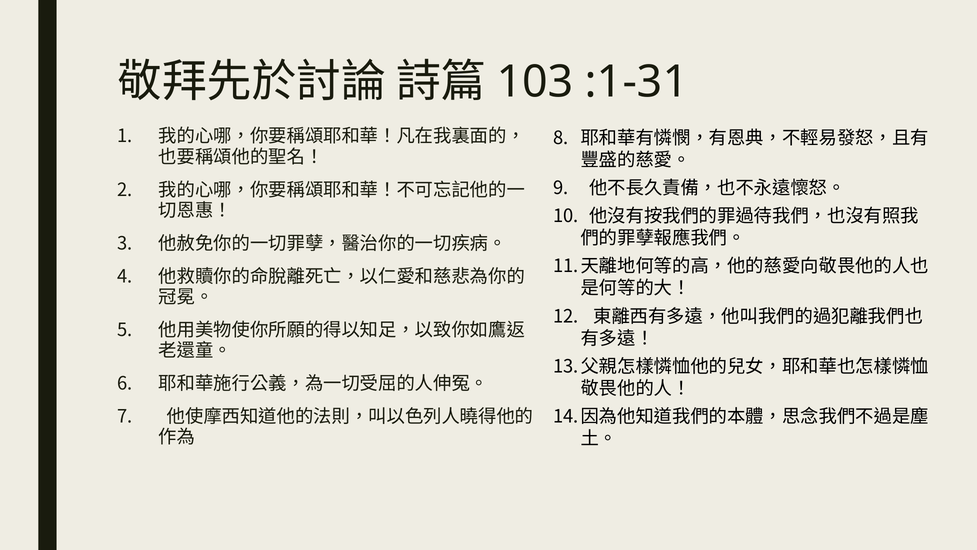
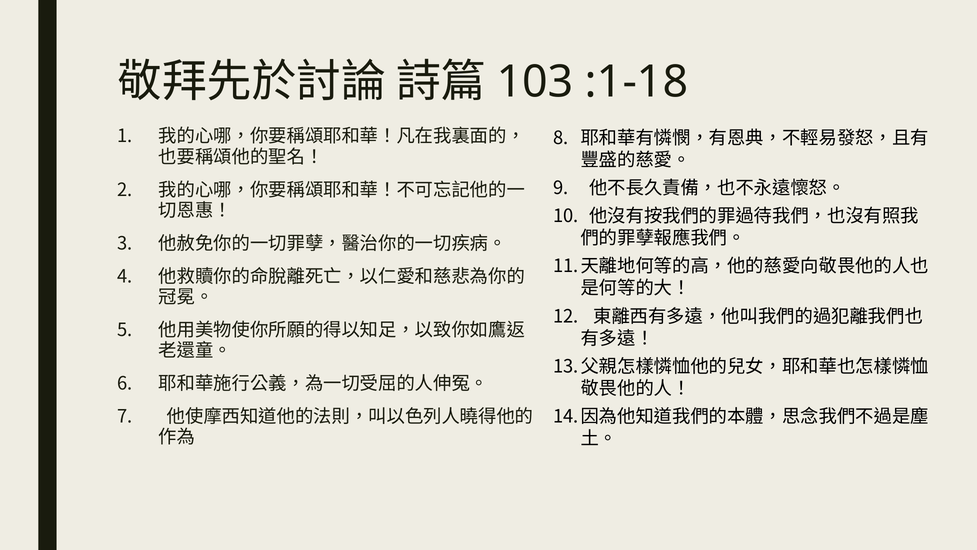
:1-31: :1-31 -> :1-18 (637, 82)
